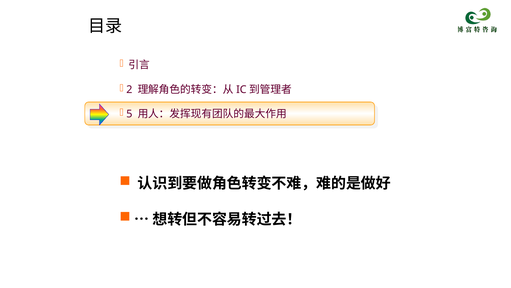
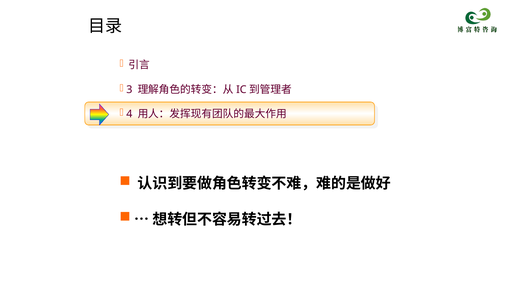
2: 2 -> 3 (129, 89)
5: 5 -> 4 (129, 114)
